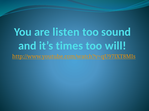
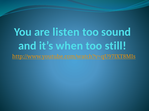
times: times -> when (69, 46)
will: will -> still (116, 46)
